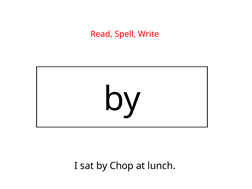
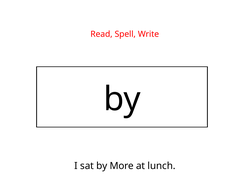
Chop: Chop -> More (122, 166)
